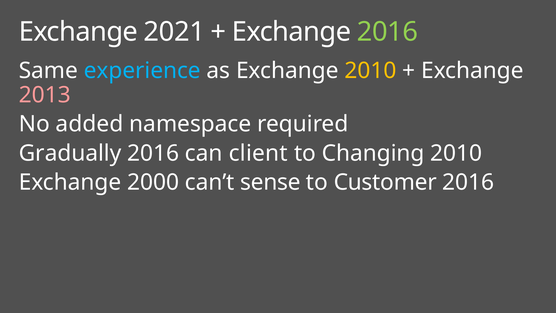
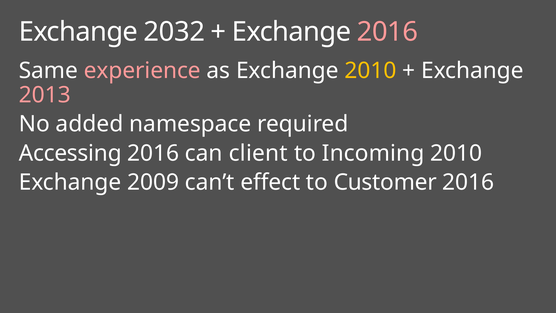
2021: 2021 -> 2032 (174, 32)
2016 colour: light green -> pink (387, 32)
experience colour: light blue -> pink (142, 70)
Gradually: Gradually -> Accessing (70, 153)
Changing: Changing -> Incoming (373, 153)
2000: 2000 -> 2009 (153, 182)
sense: sense -> effect (270, 182)
